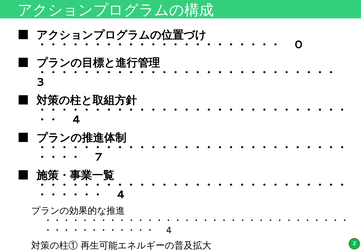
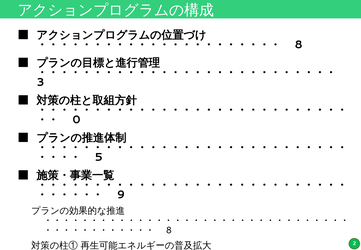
0: 0 -> 8 (299, 45)
4: 4 -> 0 (77, 120)
7: 7 -> 5 (99, 157)
4: 4 -> 9 (121, 195)
4: 4 -> 8 (169, 230)
